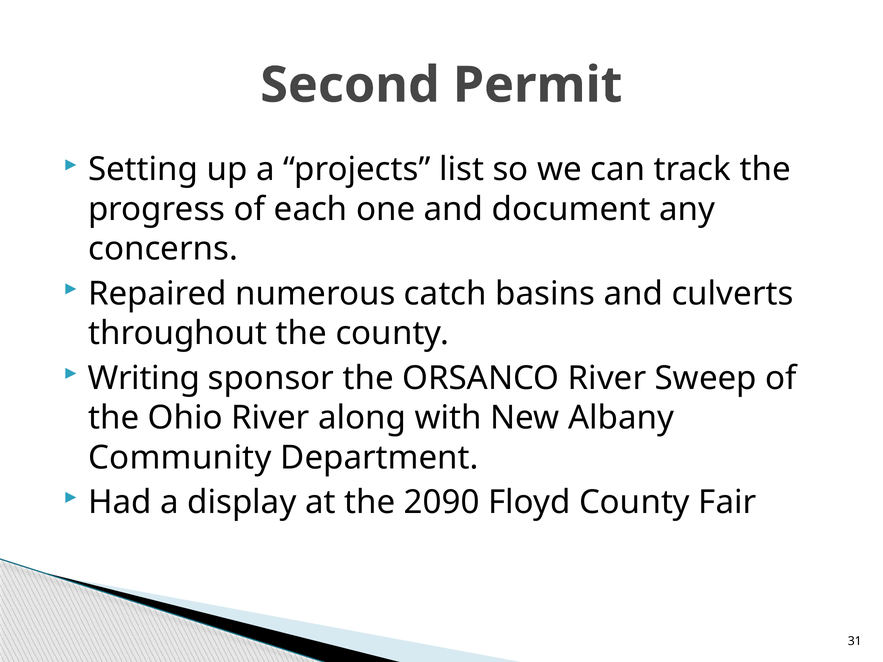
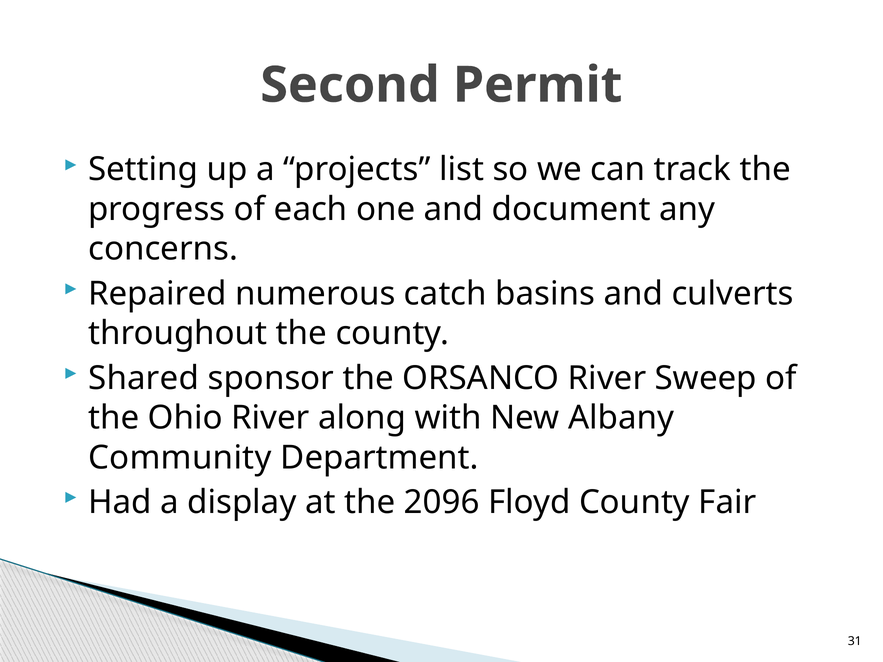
Writing: Writing -> Shared (144, 378)
2090: 2090 -> 2096 (442, 502)
